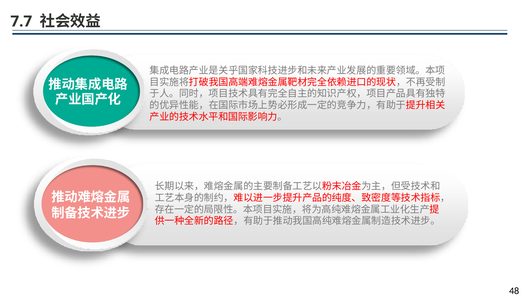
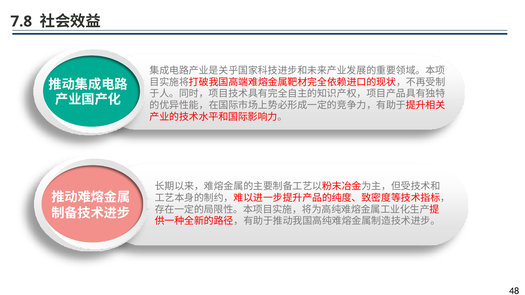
7.7: 7.7 -> 7.8 (21, 21)
